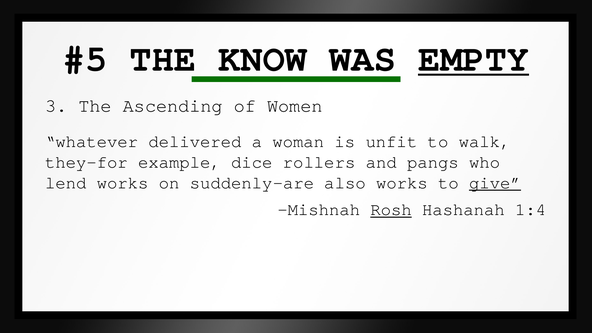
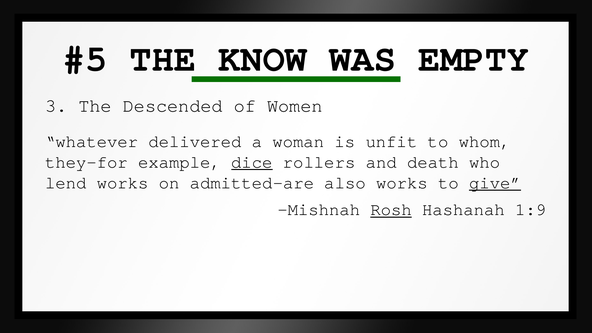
EMPTY underline: present -> none (474, 59)
Ascending: Ascending -> Descended (173, 106)
walk: walk -> whom (485, 141)
dice underline: none -> present (252, 162)
pangs: pangs -> death (433, 162)
suddenly—are: suddenly—are -> admitted—are (252, 183)
1:4: 1:4 -> 1:9 (531, 210)
